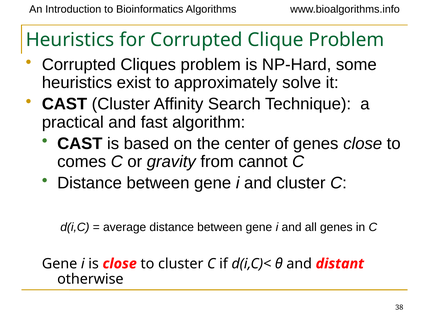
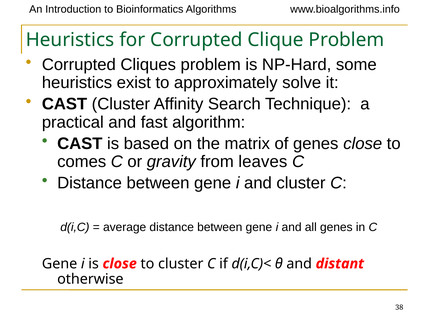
center: center -> matrix (247, 143)
cannot: cannot -> leaves (263, 161)
